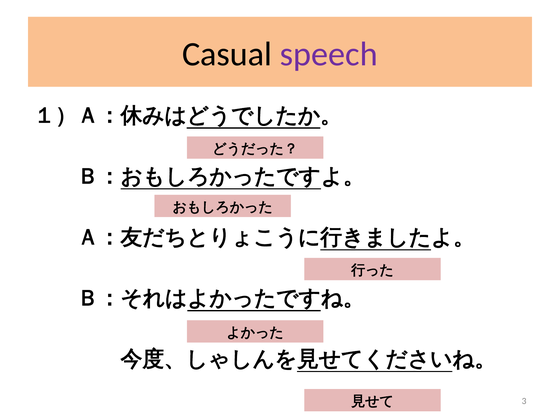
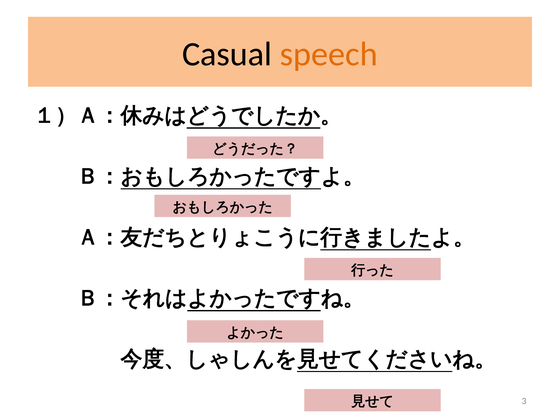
speech colour: purple -> orange (329, 54)
